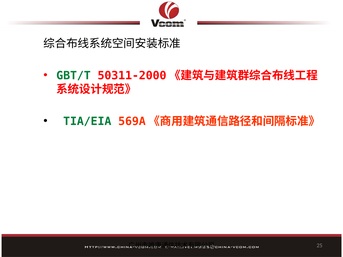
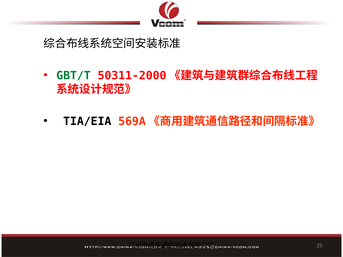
TIA/EIA colour: green -> black (87, 121)
